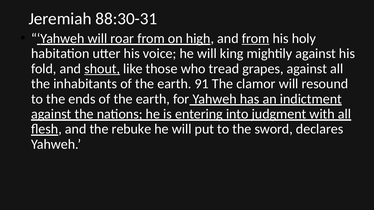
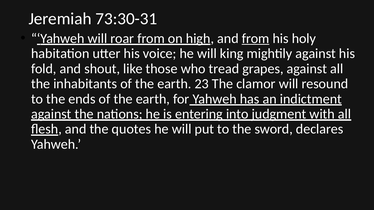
88:30-31: 88:30-31 -> 73:30-31 (126, 19)
shout underline: present -> none (102, 69)
91: 91 -> 23 (202, 84)
rebuke: rebuke -> quotes (131, 129)
